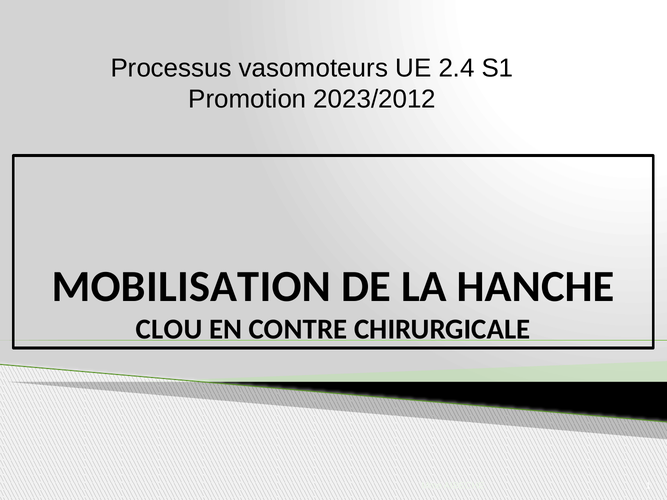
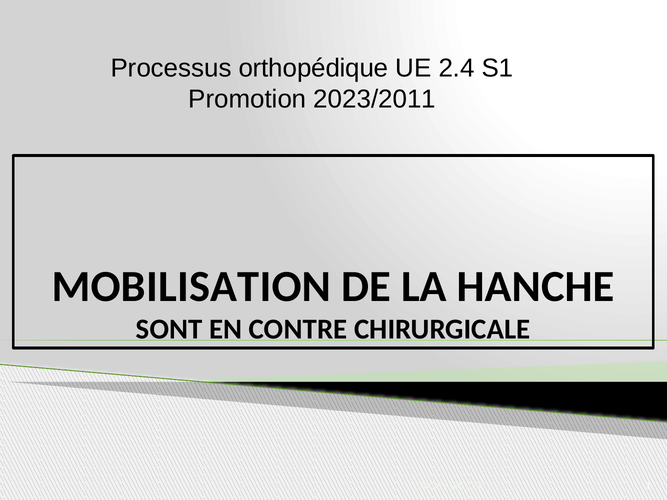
vasomoteurs: vasomoteurs -> orthopédique (314, 68)
2023/2012: 2023/2012 -> 2023/2011 (375, 99)
CLOU: CLOU -> SONT (169, 330)
